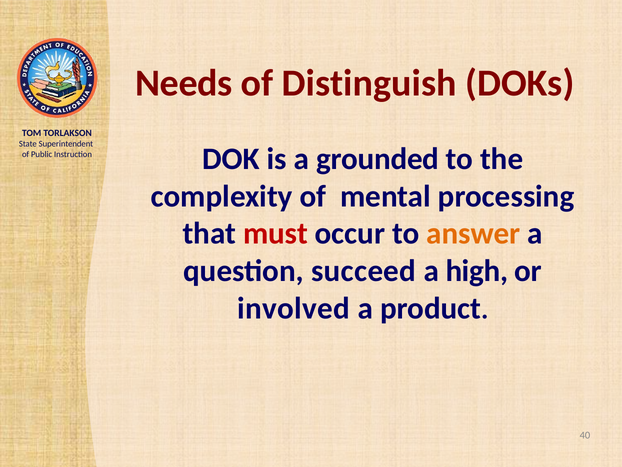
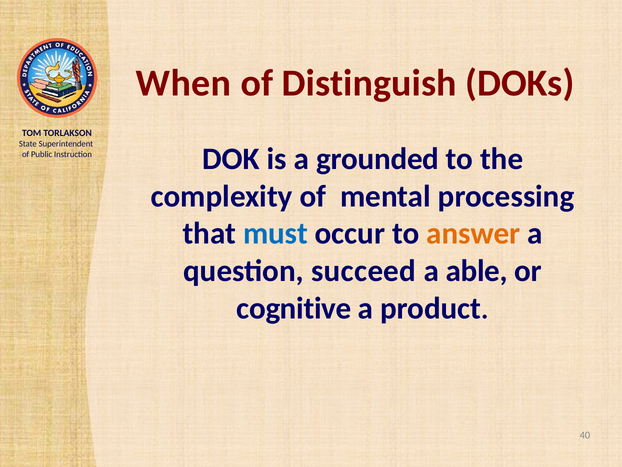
Needs: Needs -> When (183, 83)
must colour: red -> blue (275, 233)
high: high -> able (477, 271)
involved: involved -> cognitive (294, 308)
